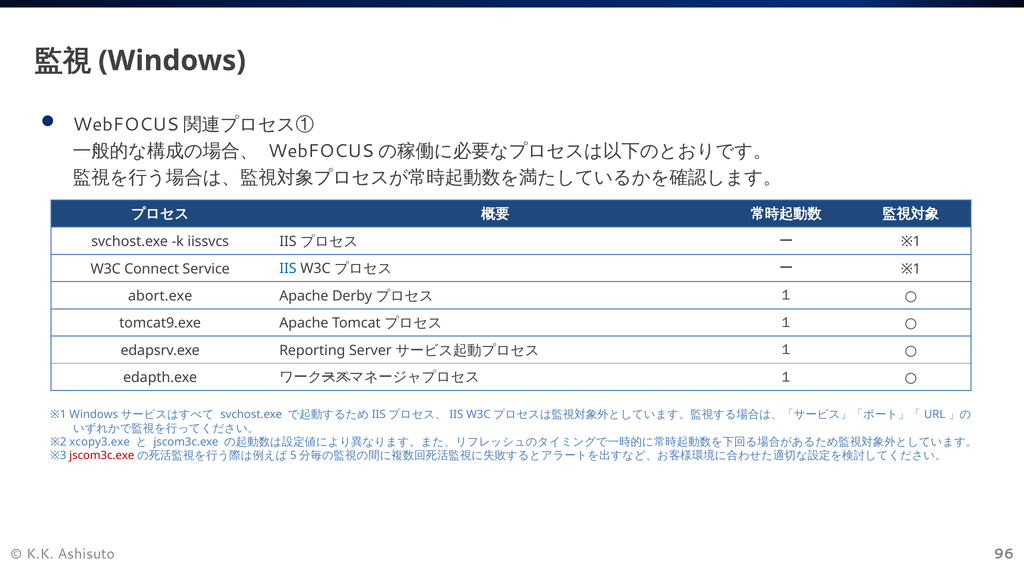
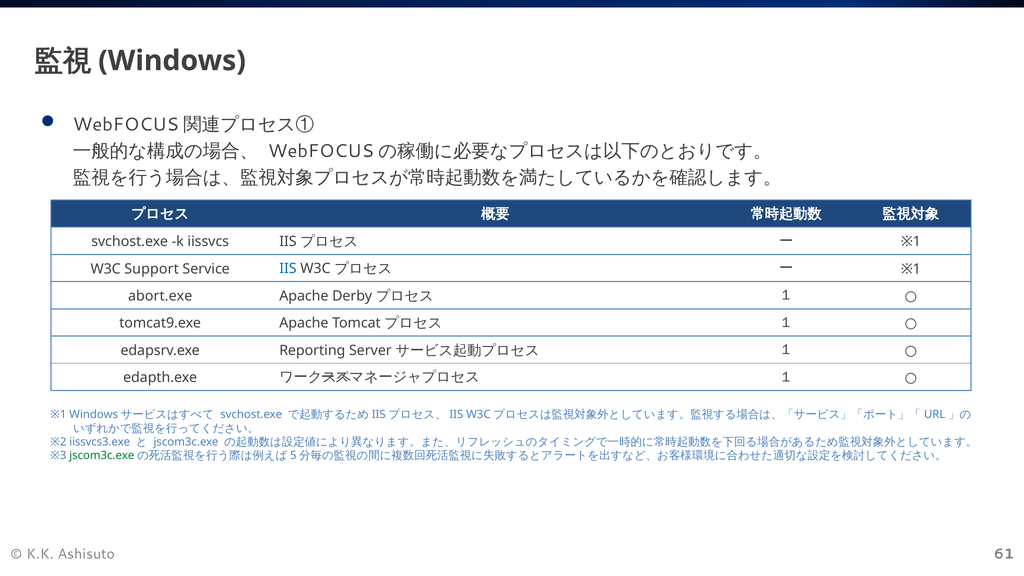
Connect: Connect -> Support (152, 269)
xcopy3.exe: xcopy3.exe -> iissvcs3.exe (100, 442)
jscom3c.exe colour: red -> green (102, 456)
96: 96 -> 61 (1004, 554)
